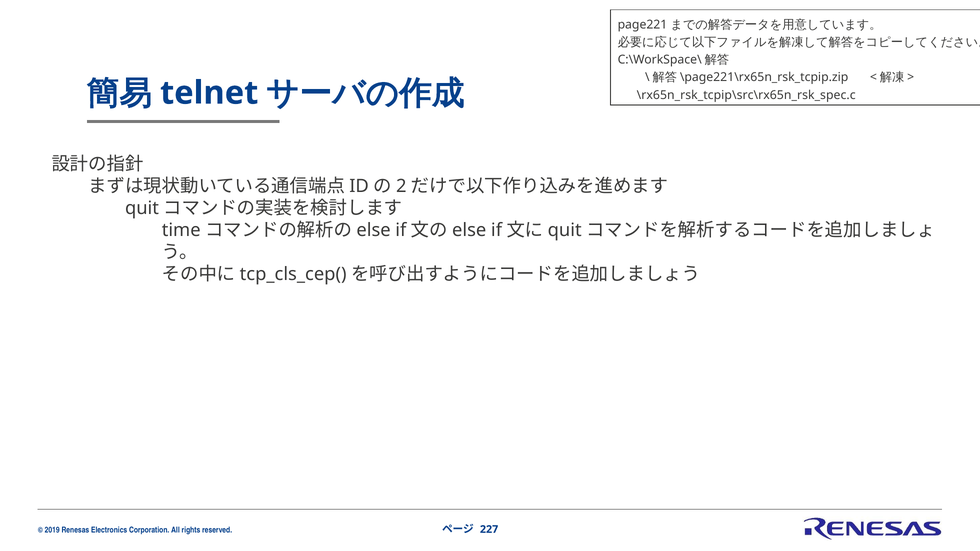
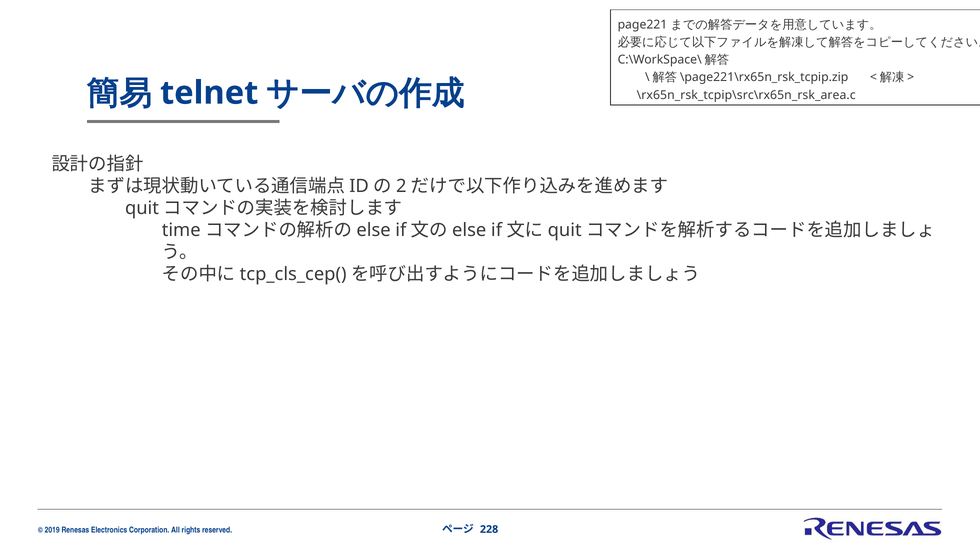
\rx65n_rsk_tcpip\src\rx65n_rsk_spec.c: \rx65n_rsk_tcpip\src\rx65n_rsk_spec.c -> \rx65n_rsk_tcpip\src\rx65n_rsk_area.c (746, 95)
227: 227 -> 228 (489, 530)
